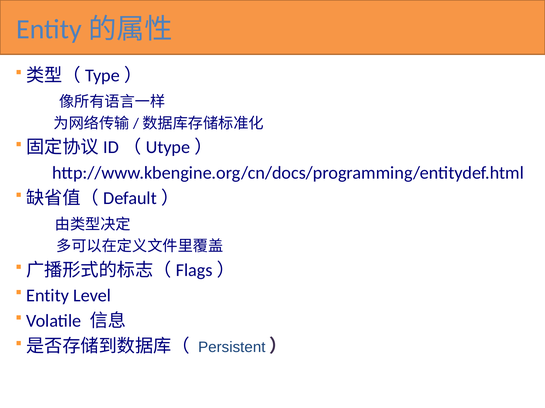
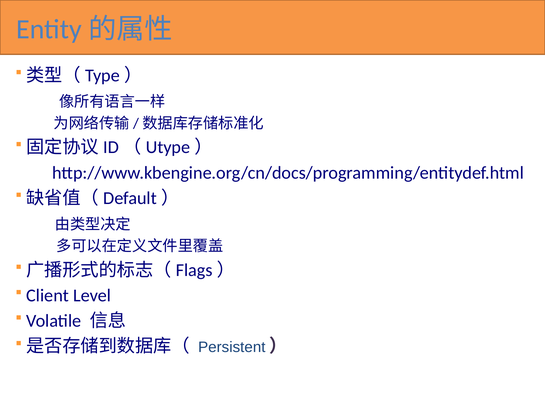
Entity: Entity -> Client (48, 296)
